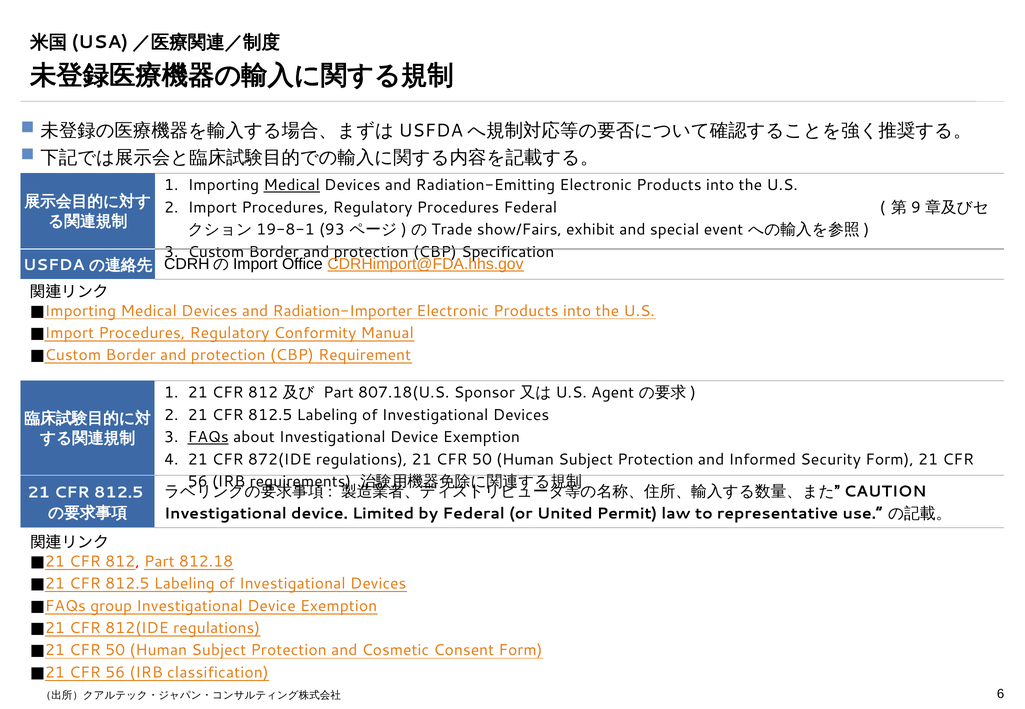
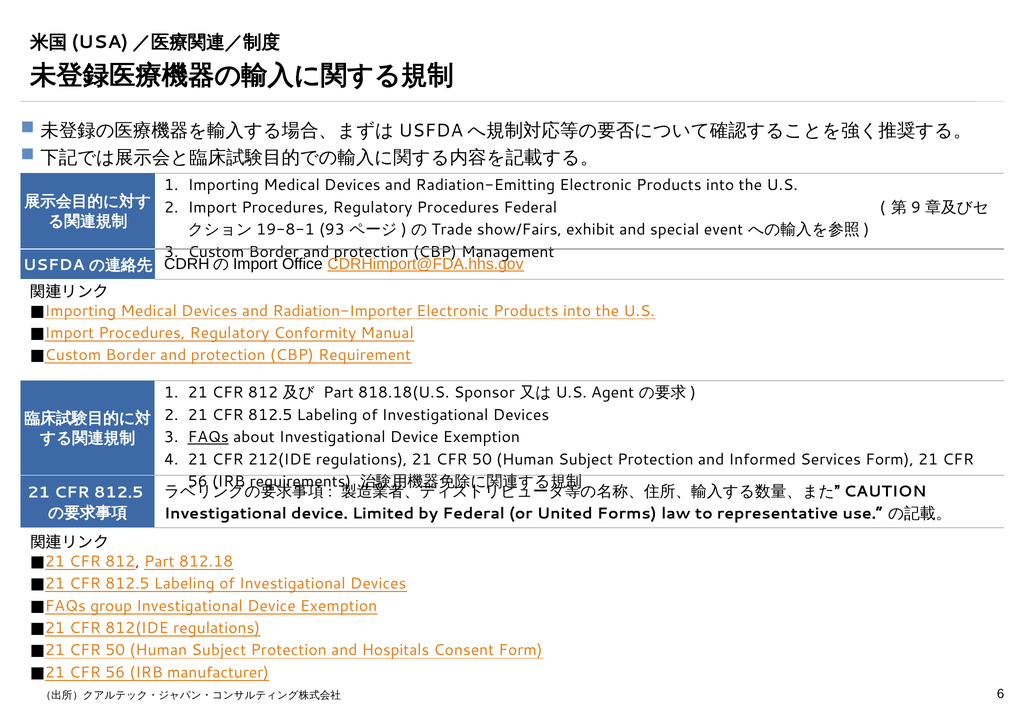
Medical underline: present -> none (292, 185)
Specification: Specification -> Management (508, 252)
807.18(U.S: 807.18(U.S -> 818.18(U.S (404, 393)
872(IDE: 872(IDE -> 212(IDE (280, 460)
Security: Security -> Services (831, 460)
Permit: Permit -> Forms (627, 514)
Cosmetic: Cosmetic -> Hospitals (395, 651)
classification: classification -> manufacturer (218, 673)
